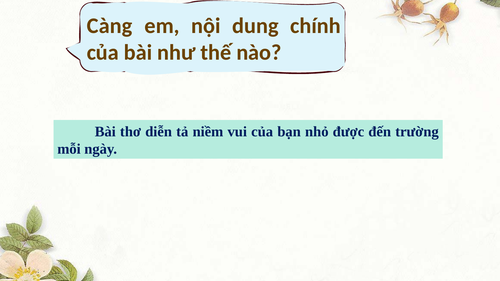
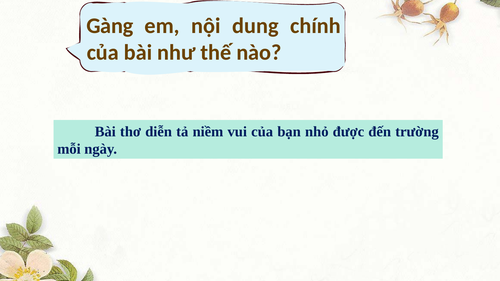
Càng: Càng -> Gàng (110, 26)
